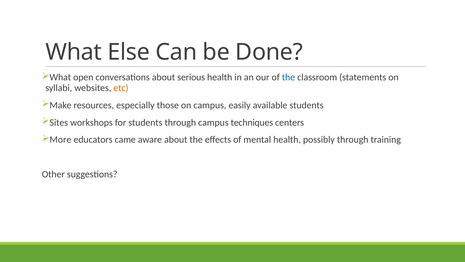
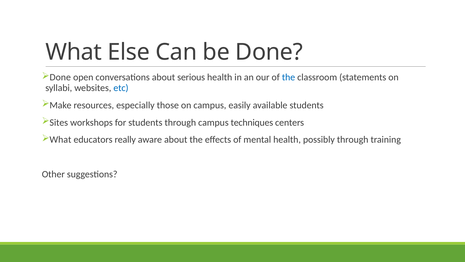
What: What -> Done (60, 77)
etc colour: orange -> blue (121, 88)
More: More -> What (60, 140)
came: came -> really (125, 140)
